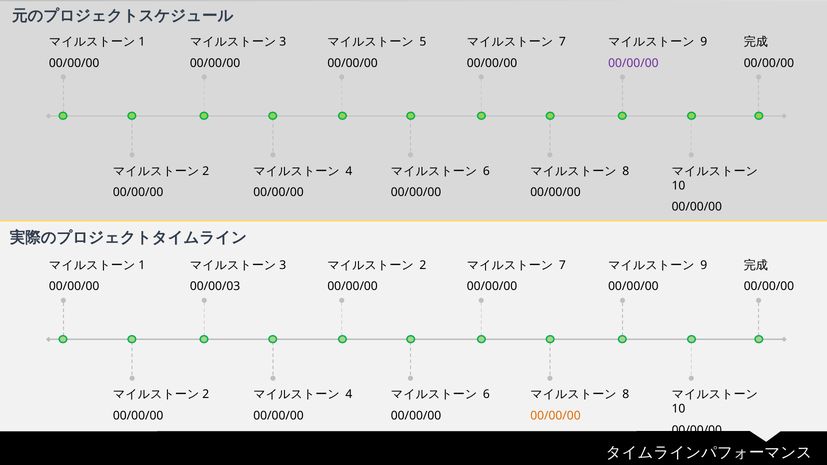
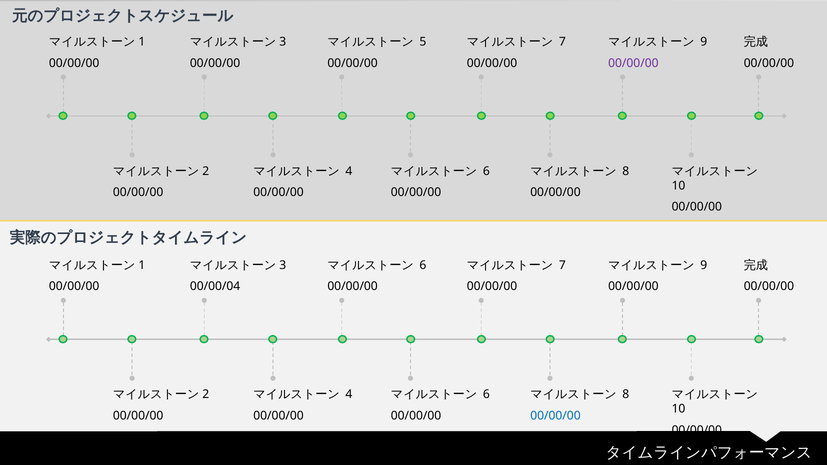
2: 2 -> 6 (423, 265)
00/00/03: 00/00/03 -> 00/00/04 (215, 287)
00/00/00 colour: orange -> blue (555, 416)
